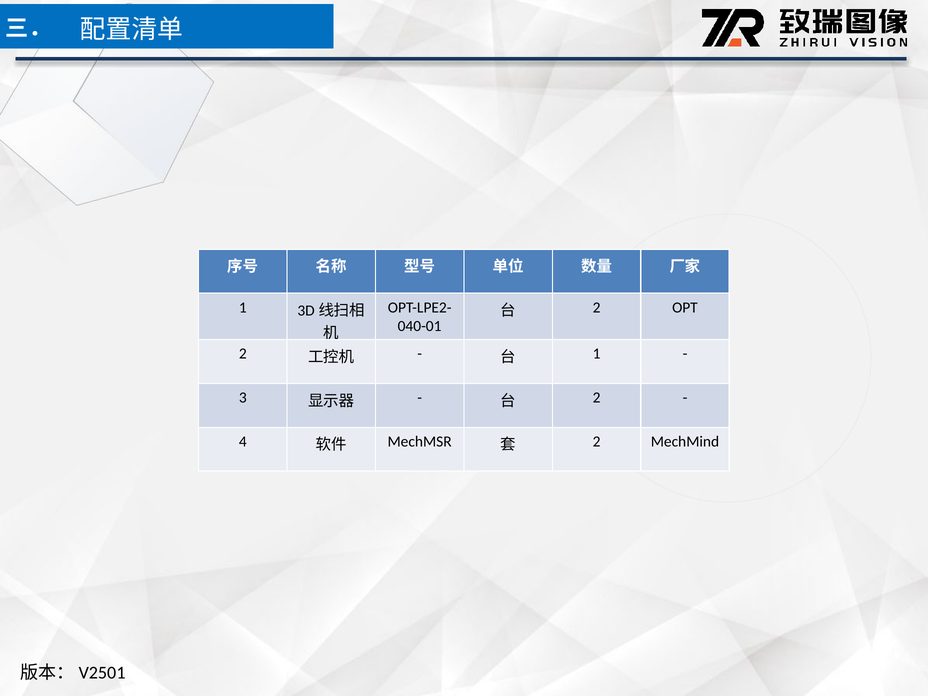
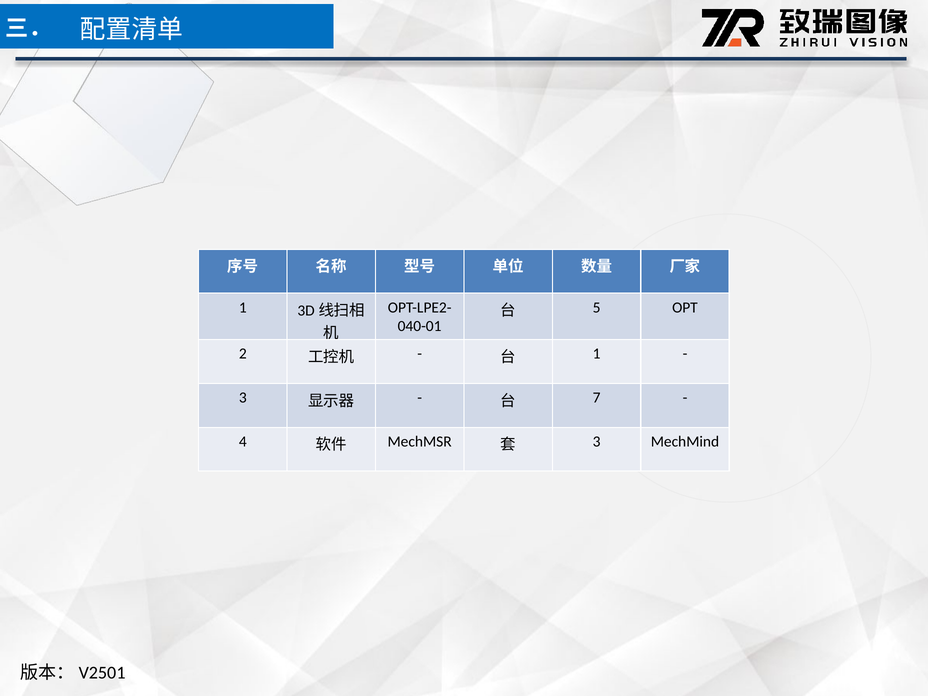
2: 2 -> 5 (597, 307)
2: 2 -> 7 (597, 398)
2: 2 -> 3 (597, 442)
